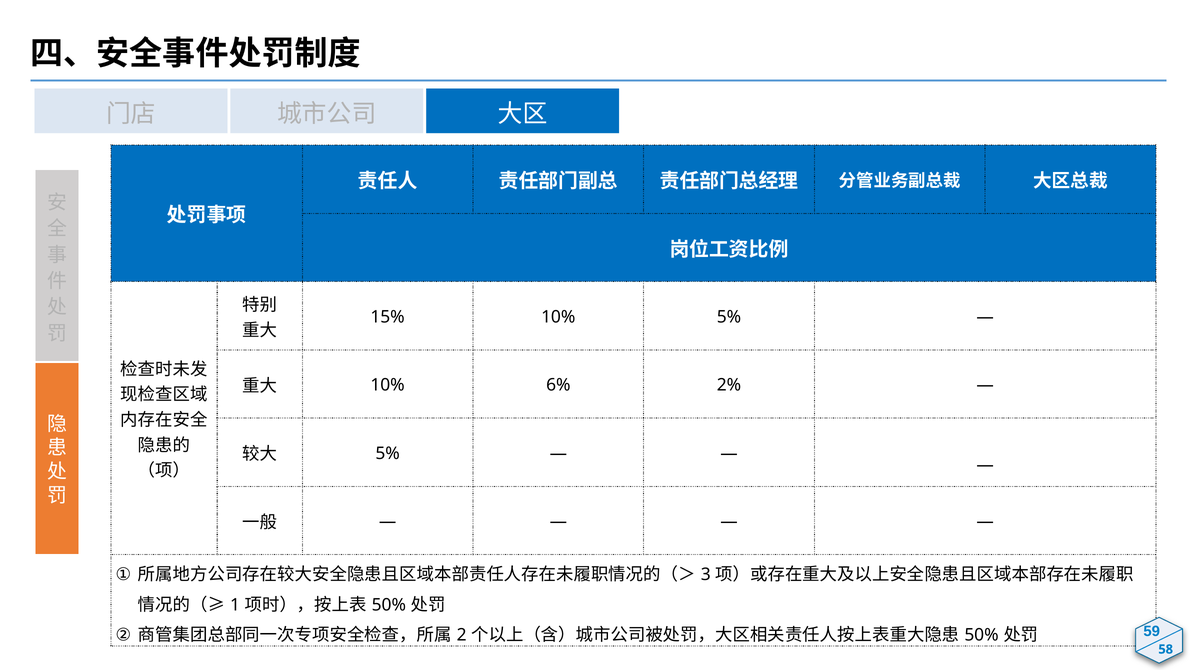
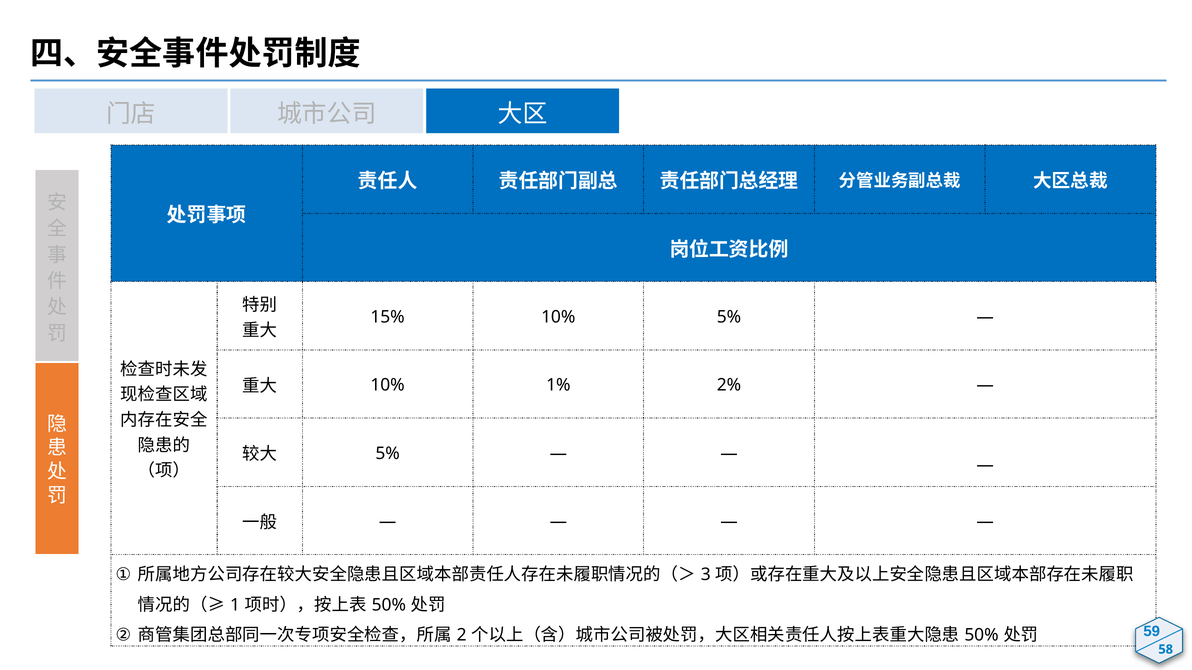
6%: 6% -> 1% (558, 385)
